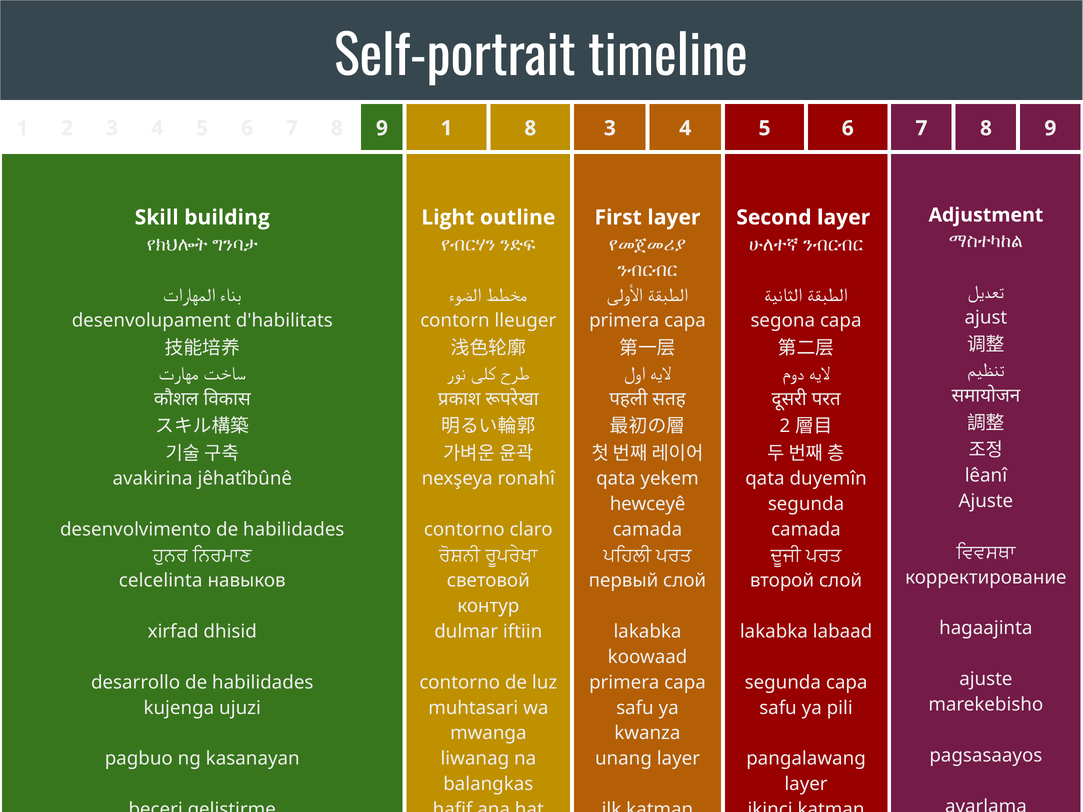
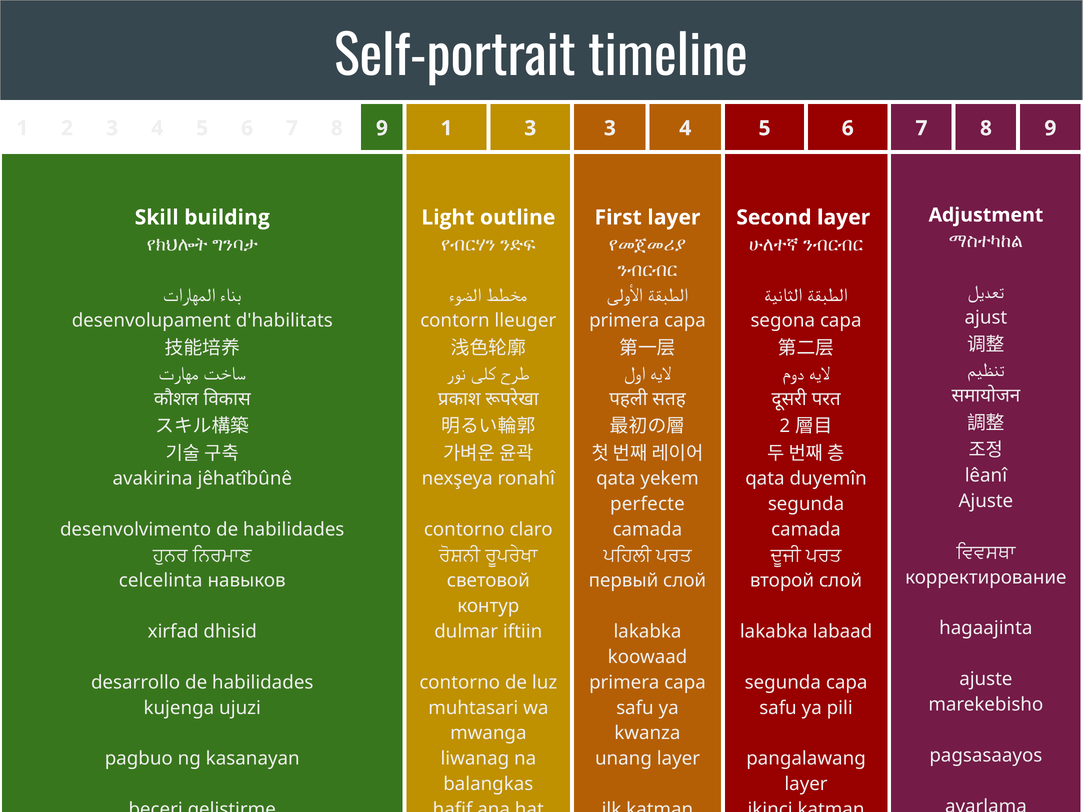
1 8: 8 -> 3 (530, 128)
hewceyê: hewceyê -> perfecte (647, 504)
